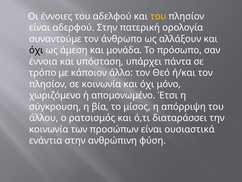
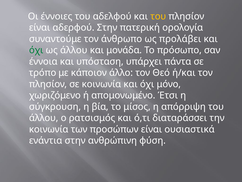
αλλάξουν: αλλάξουν -> προλάβει (180, 39)
όχι colour: black -> green (36, 50)
ως άμεση: άμεση -> άλλου (74, 50)
